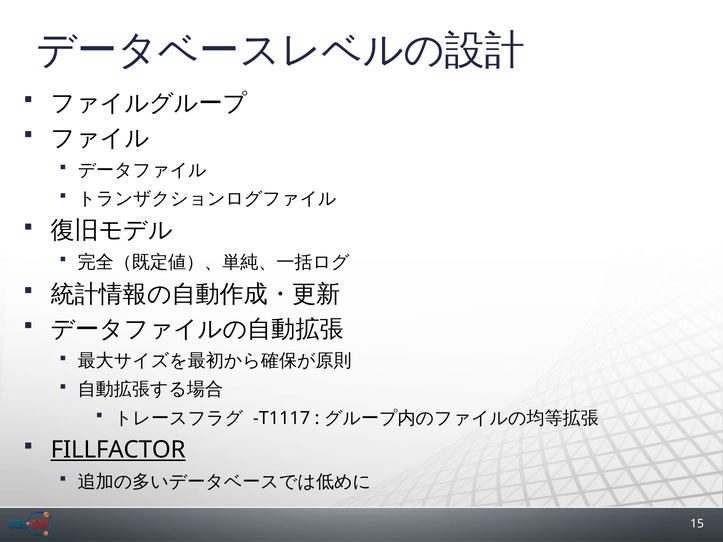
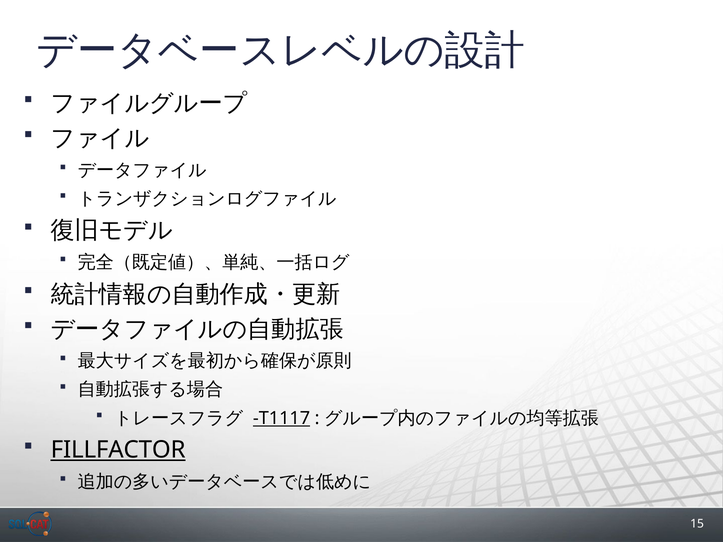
T1117 underline: none -> present (282, 418)
